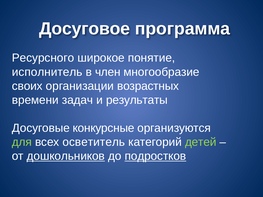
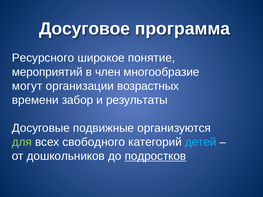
исполнитель: исполнитель -> мероприятий (47, 72)
своих: своих -> могут (27, 86)
задач: задач -> забор (78, 100)
конкурсные: конкурсные -> подвижные (104, 128)
осветитель: осветитель -> свободного (94, 142)
детей colour: light green -> light blue (201, 142)
дошкольников underline: present -> none (66, 156)
